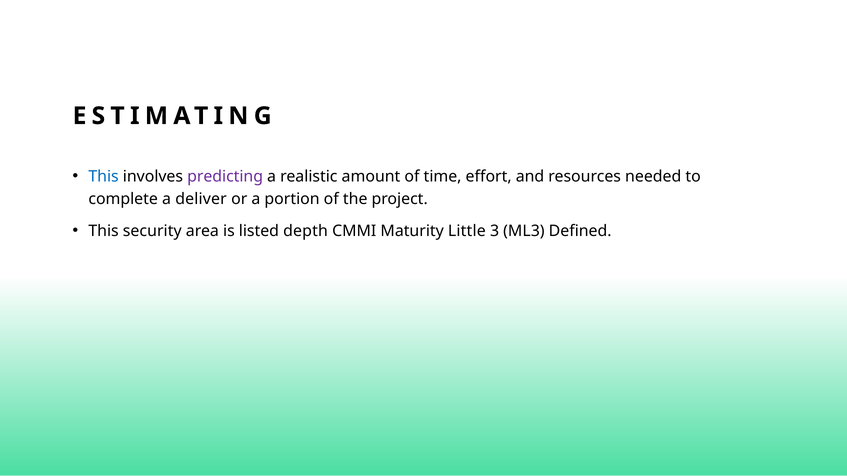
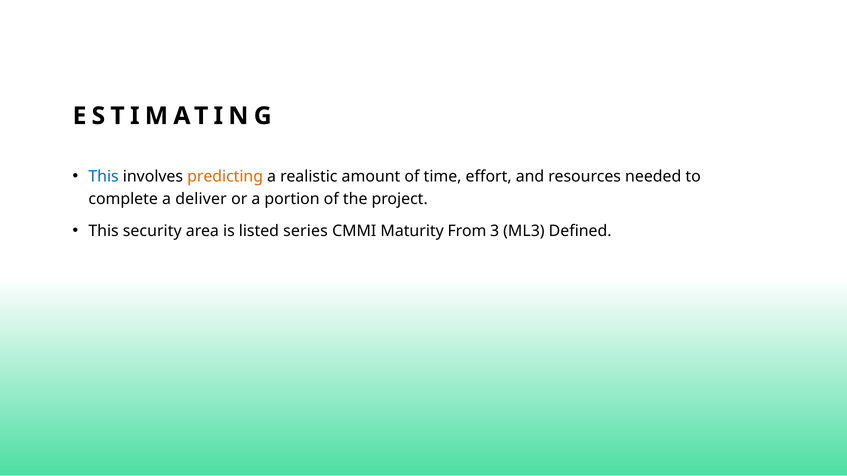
predicting colour: purple -> orange (225, 176)
depth: depth -> series (306, 231)
Little: Little -> From (467, 231)
